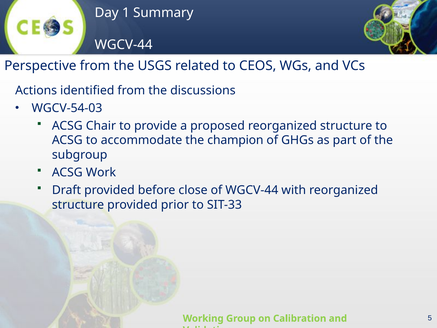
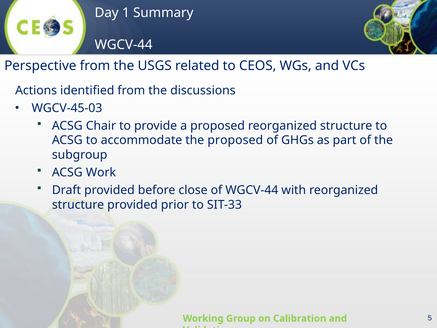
WGCV-54-03: WGCV-54-03 -> WGCV-45-03 (67, 108)
the champion: champion -> proposed (235, 140)
